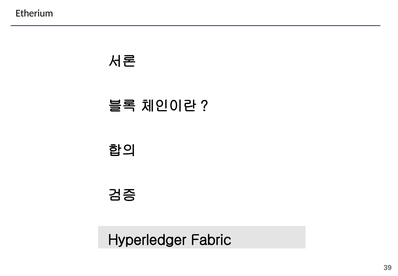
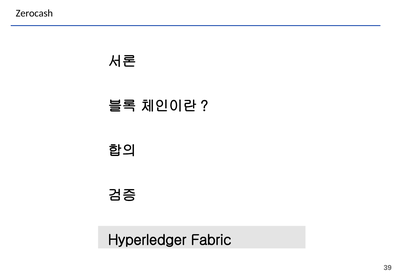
Etherium: Etherium -> Zerocash (34, 13)
